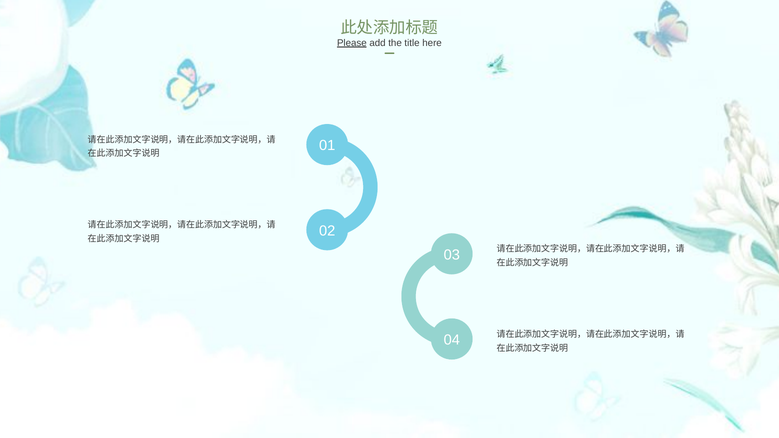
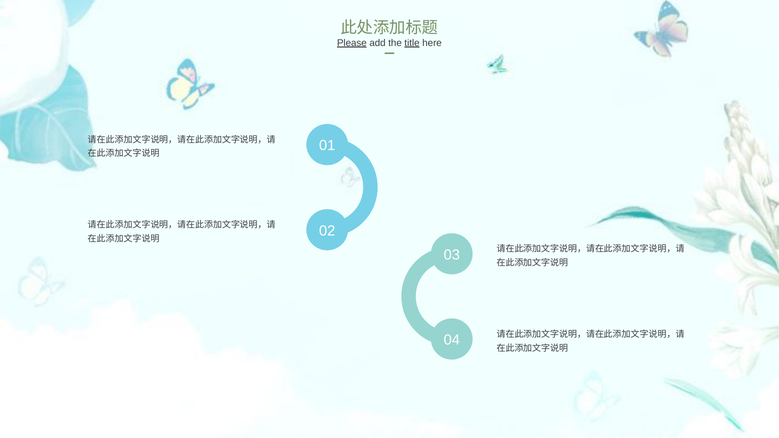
title underline: none -> present (412, 43)
